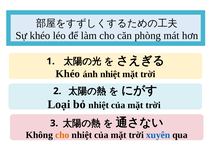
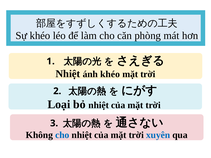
Khéo: Khéo -> Nhiệt (68, 74)
ánh nhiệt: nhiệt -> khéo (110, 74)
cho colour: orange -> blue (62, 135)
